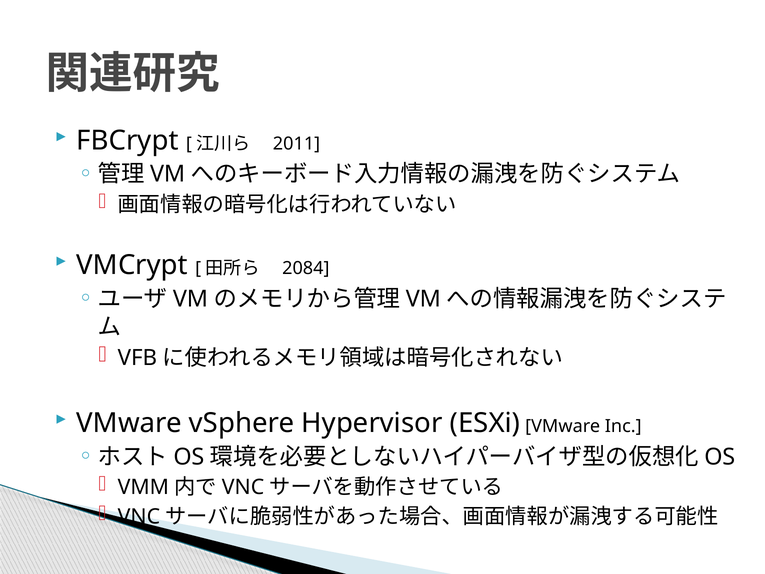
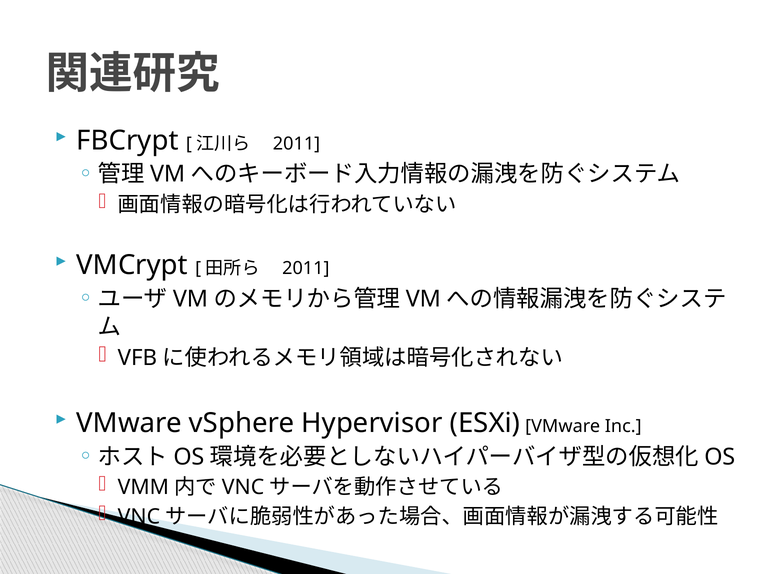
2084: 2084 -> 2011 (306, 268)
